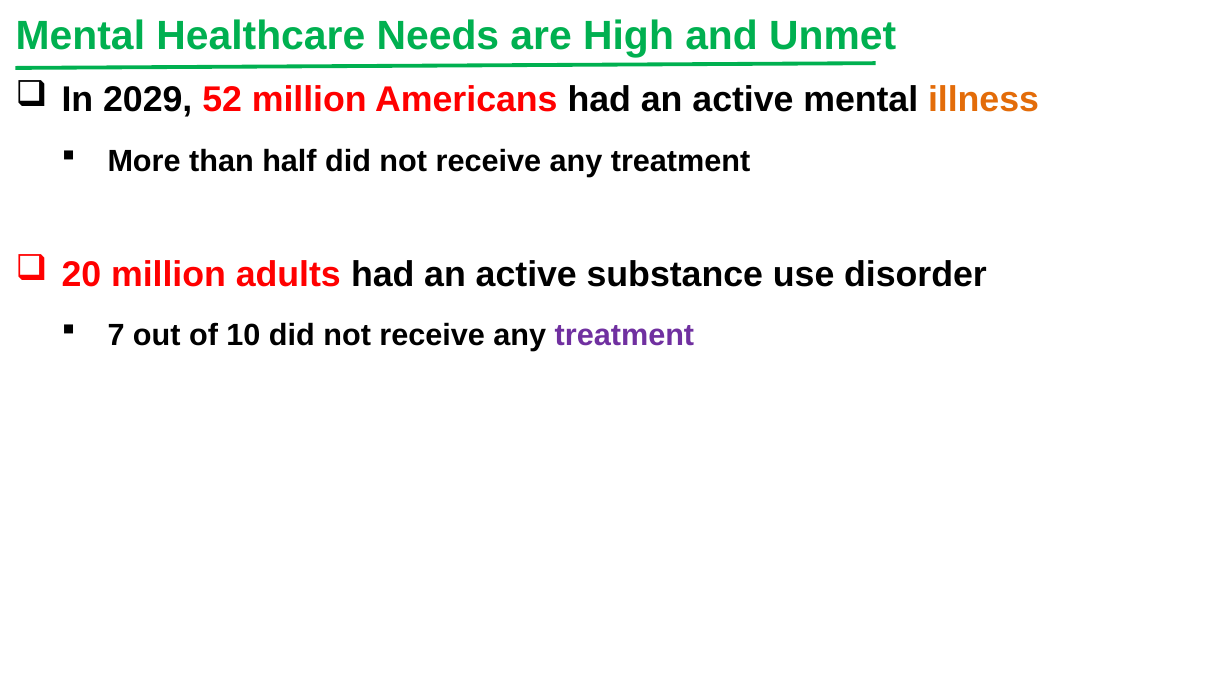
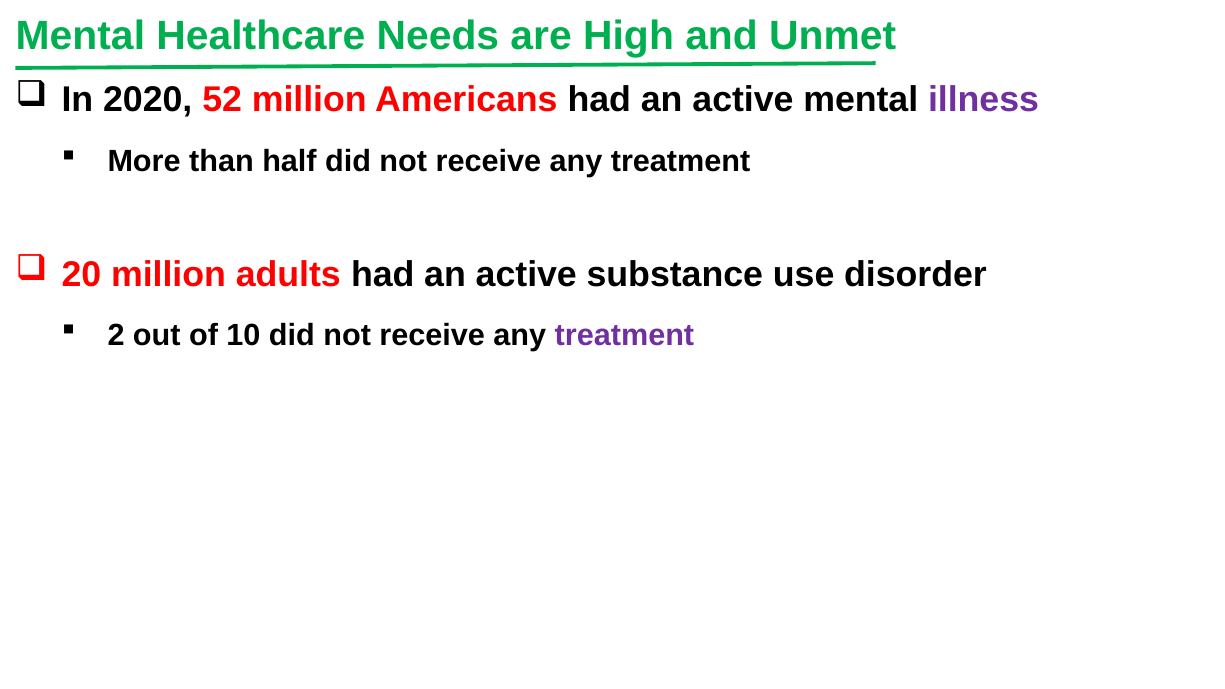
2029: 2029 -> 2020 (148, 100)
illness colour: orange -> purple (984, 100)
7: 7 -> 2 (116, 336)
